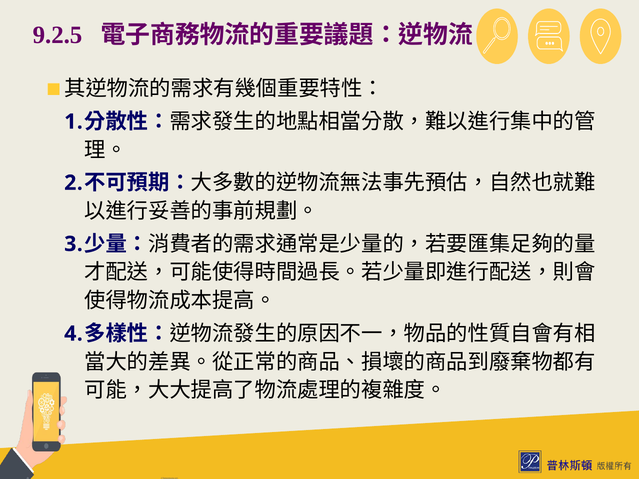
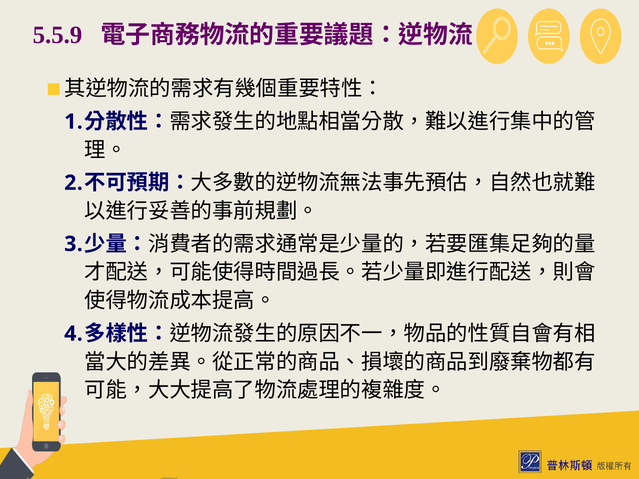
9.2.5: 9.2.5 -> 5.5.9 (57, 35)
